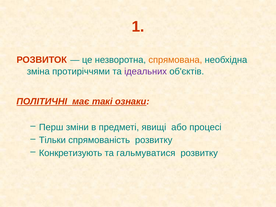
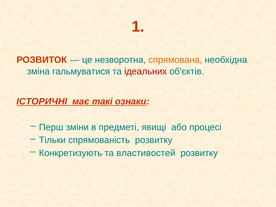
протиріччями: протиріччями -> гальмуватися (81, 71)
ідеальних colour: purple -> red (146, 71)
ПОЛІТИЧНІ: ПОЛІТИЧНІ -> ІСТОРИЧНІ (42, 101)
гальмуватися: гальмуватися -> властивостей (146, 153)
